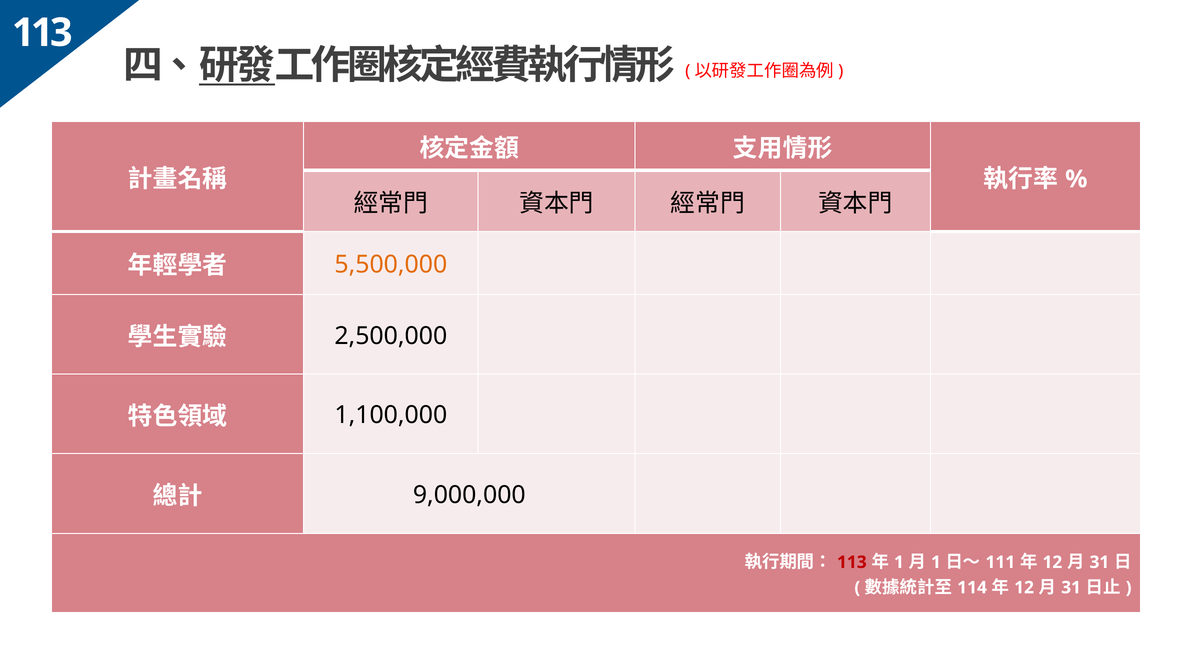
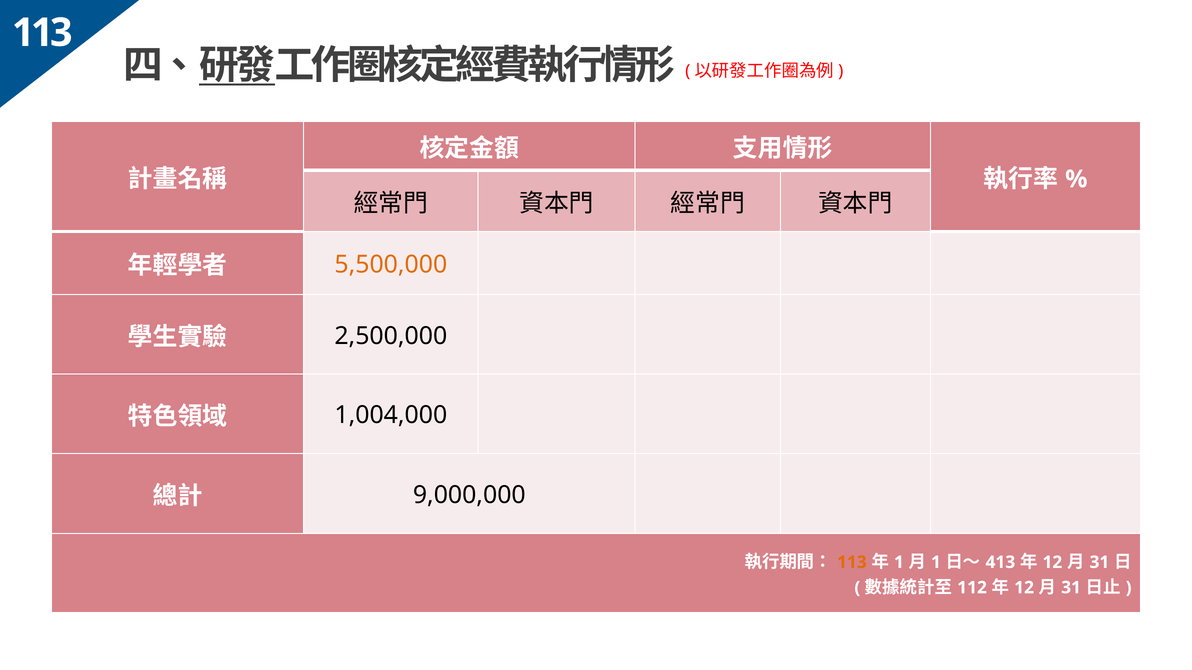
1,100,000: 1,100,000 -> 1,004,000 (391, 416)
113 colour: red -> orange (852, 563)
111: 111 -> 413 (1000, 563)
114: 114 -> 112 (972, 588)
